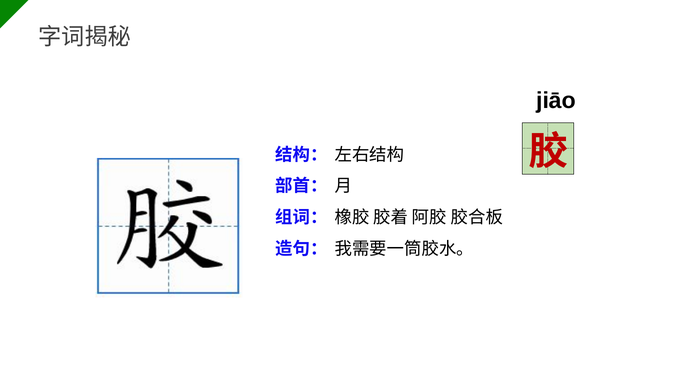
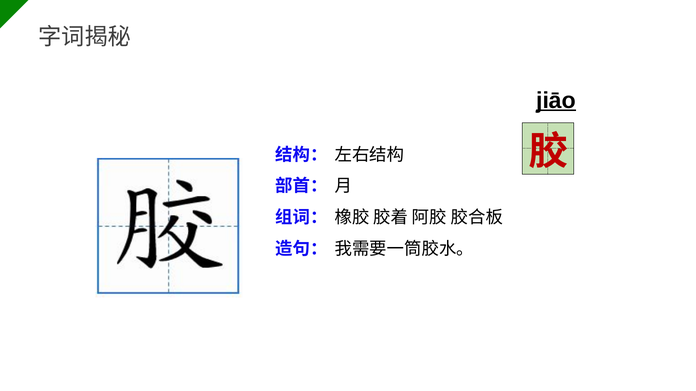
jiāo underline: none -> present (556, 101)
